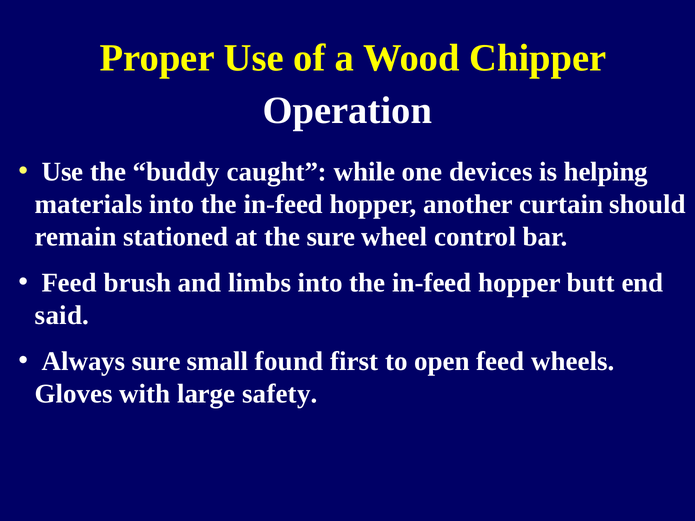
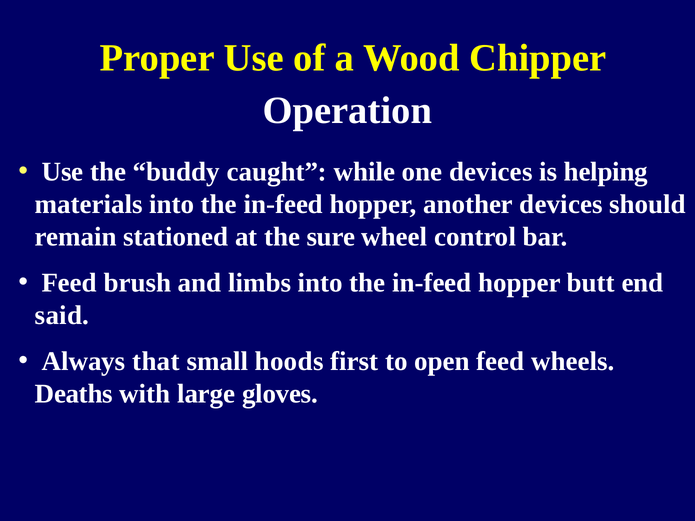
another curtain: curtain -> devices (561, 205)
Always sure: sure -> that (156, 361)
found: found -> hoods (289, 361)
Gloves: Gloves -> Deaths (74, 394)
safety: safety -> gloves (280, 394)
